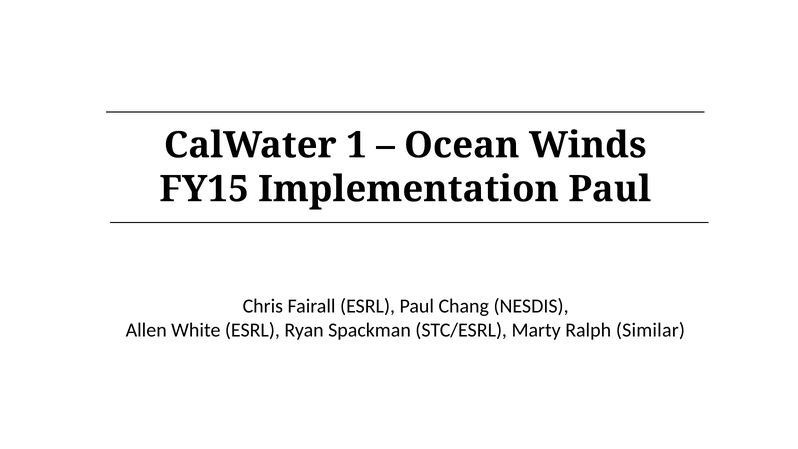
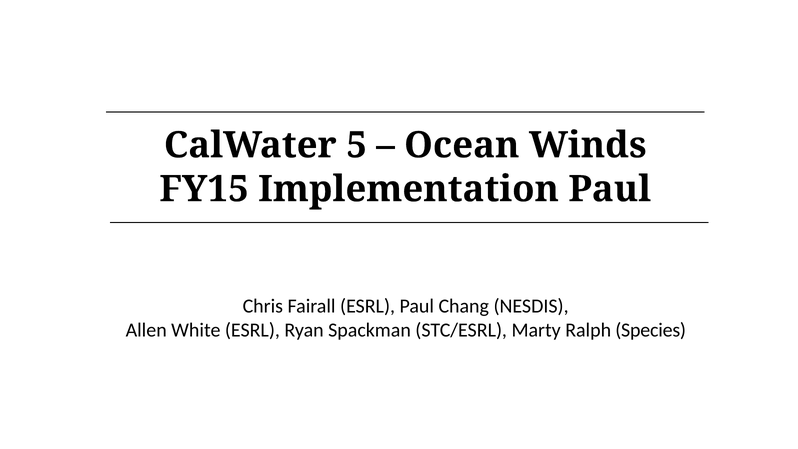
1: 1 -> 5 (357, 145)
Similar: Similar -> Species (651, 330)
